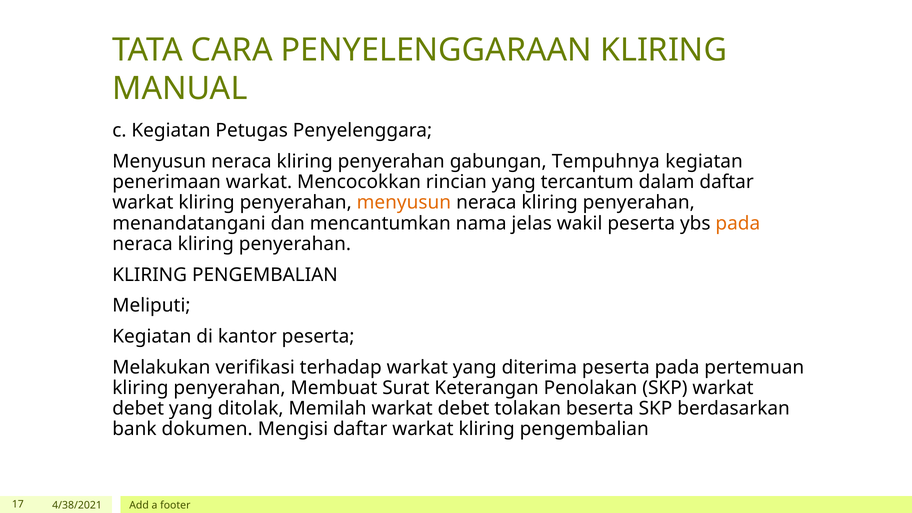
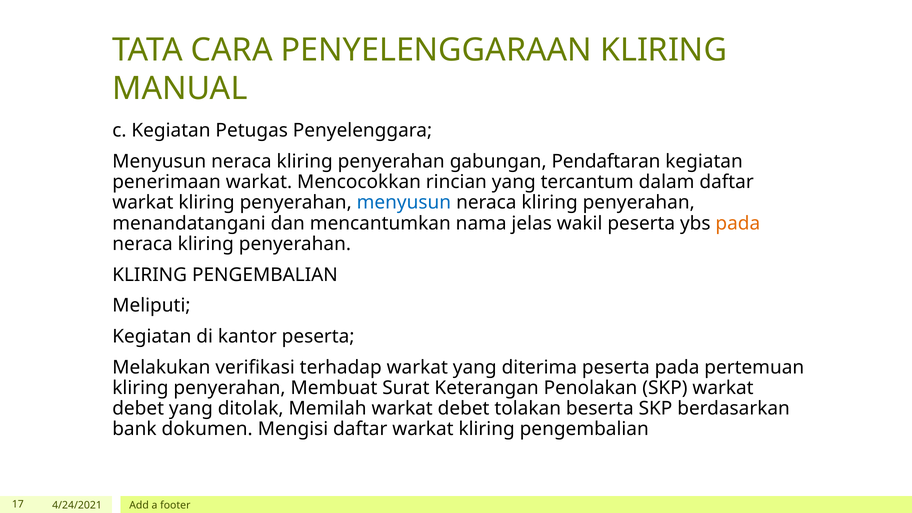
Tempuhnya: Tempuhnya -> Pendaftaran (606, 162)
menyusun colour: orange -> blue (404, 203)
4/38/2021: 4/38/2021 -> 4/24/2021 (77, 505)
